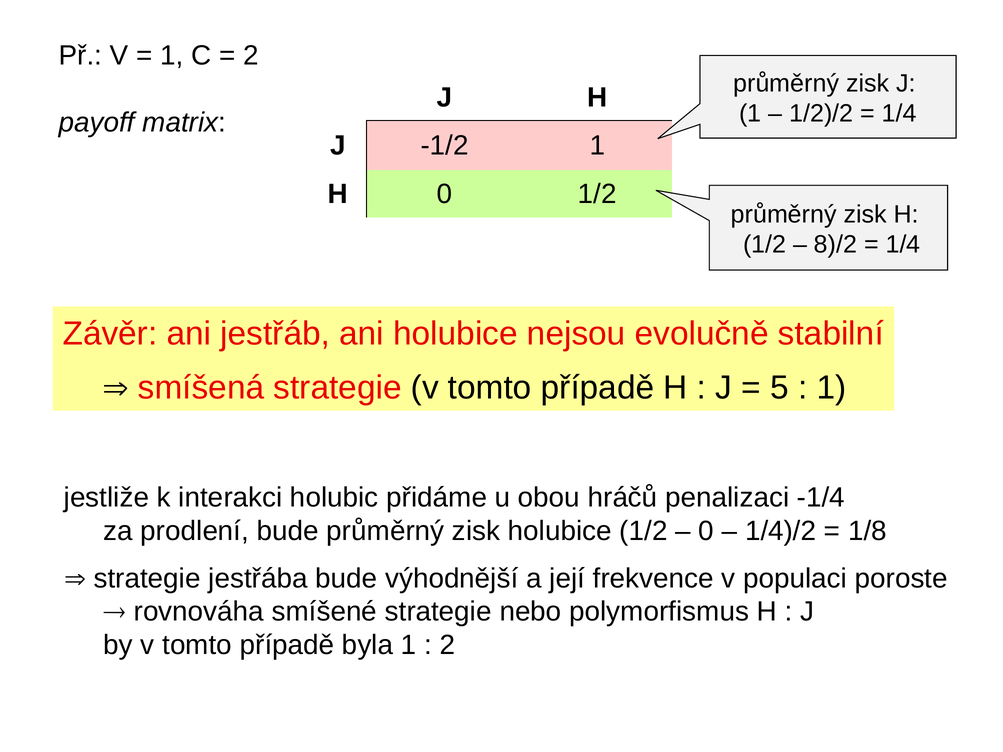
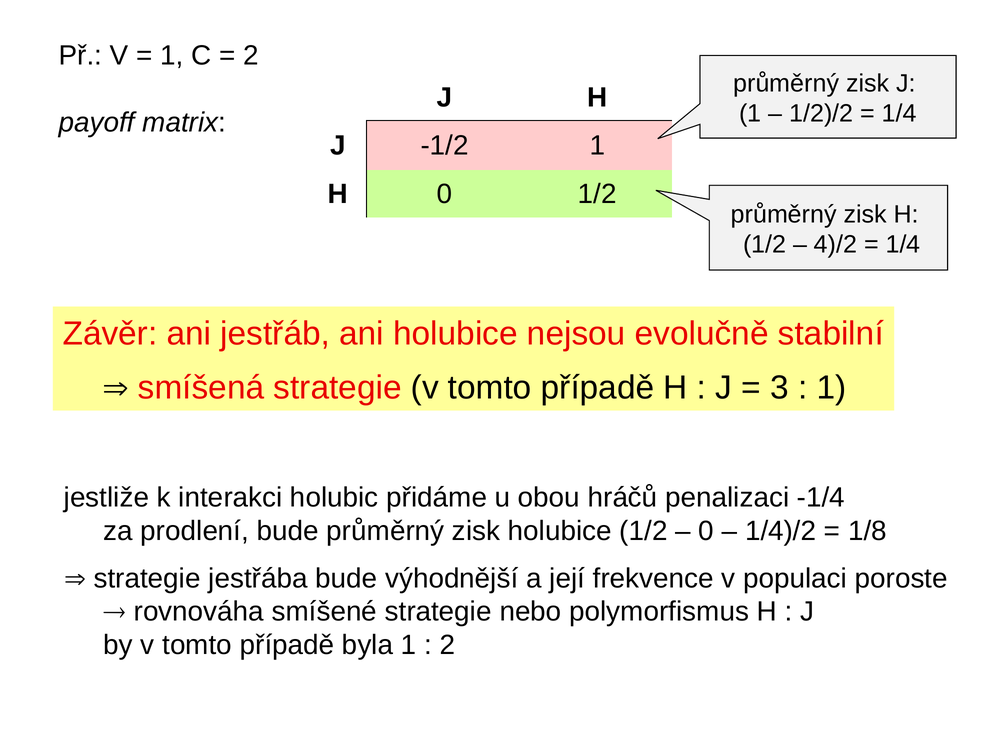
8)/2: 8)/2 -> 4)/2 (836, 245)
5: 5 -> 3 (779, 388)
